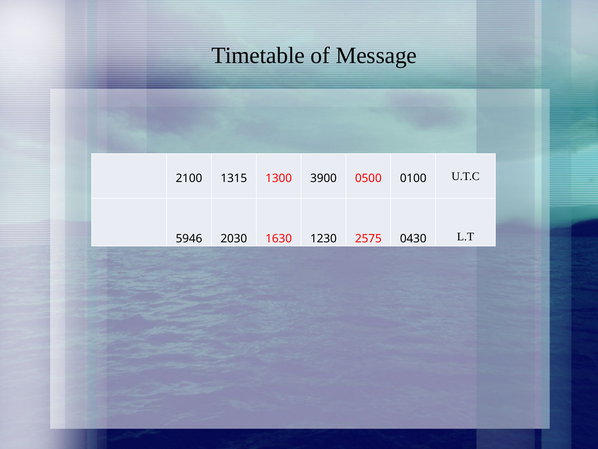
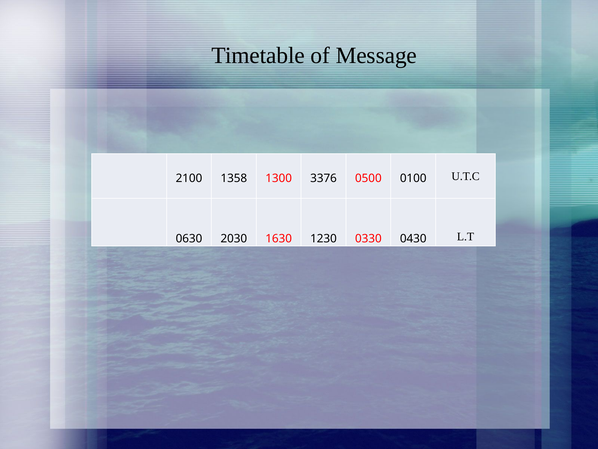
1315: 1315 -> 1358 (234, 178)
3900: 3900 -> 3376 (324, 178)
5946: 5946 -> 0630 (189, 238)
2575: 2575 -> 0330 (368, 238)
